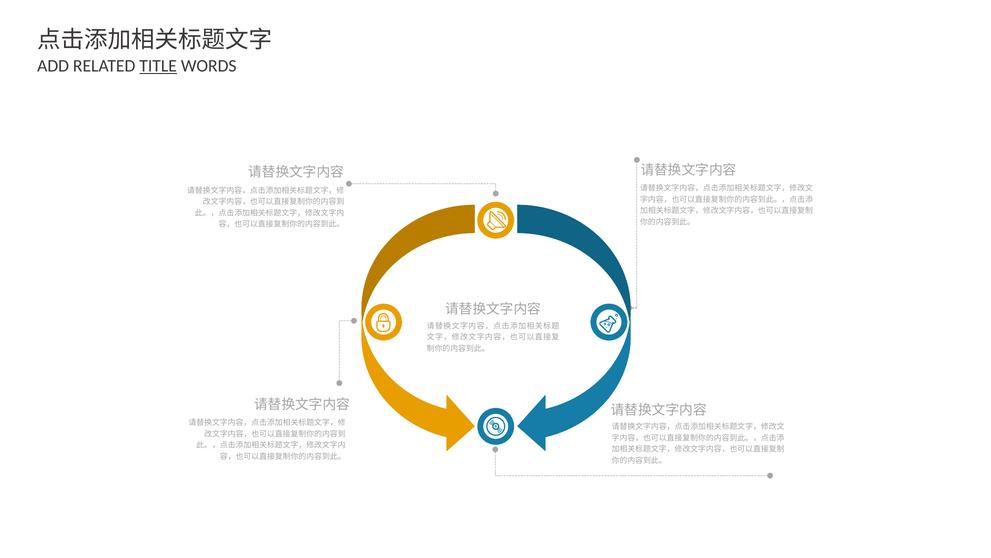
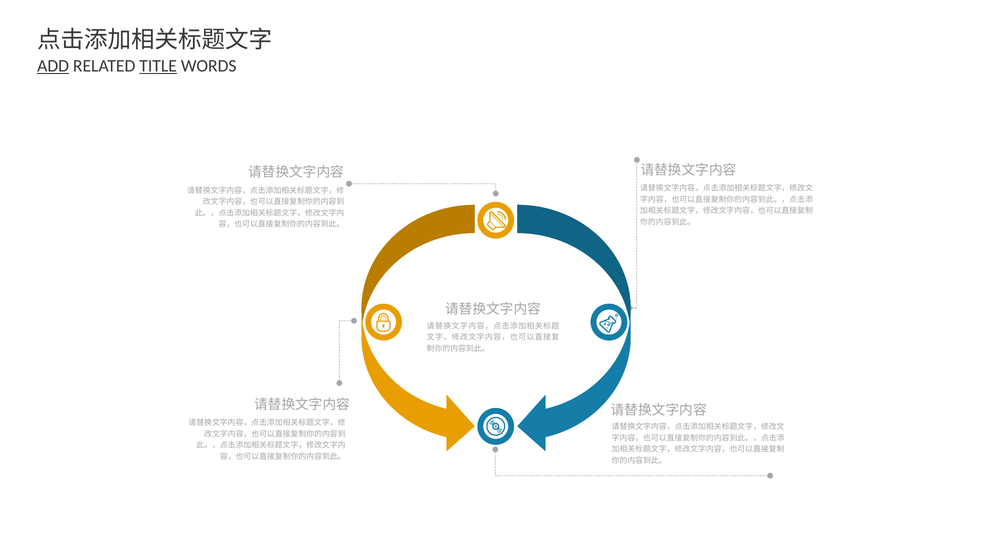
ADD underline: none -> present (53, 66)
